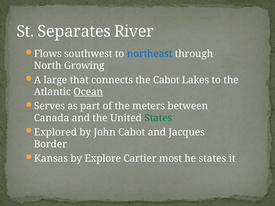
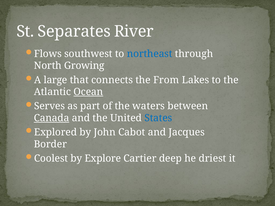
the Cabot: Cabot -> From (166, 80)
meters: meters -> waters (149, 106)
Canada underline: none -> present (52, 118)
States colour: green -> blue (158, 118)
Kansas: Kansas -> Coolest (51, 159)
most: most -> deep (170, 159)
he states: states -> driest (212, 159)
